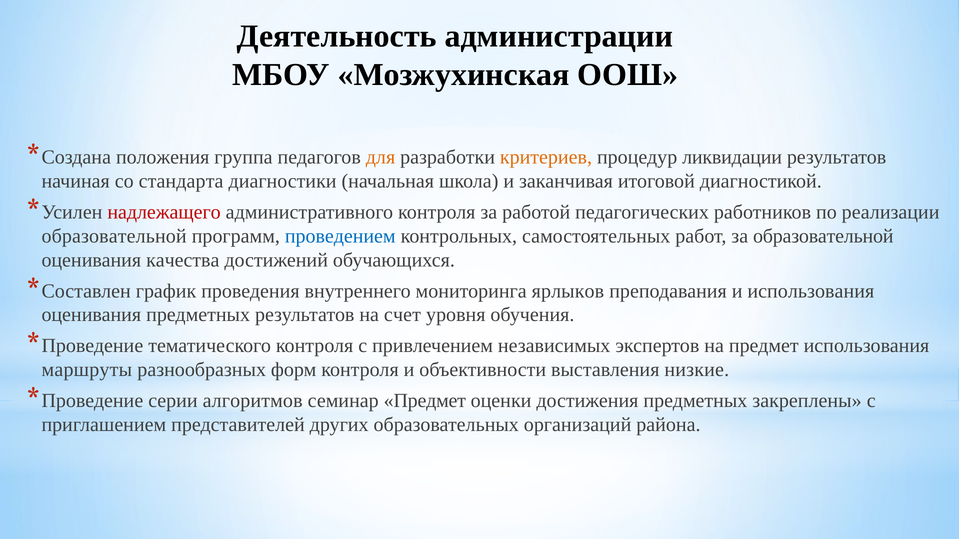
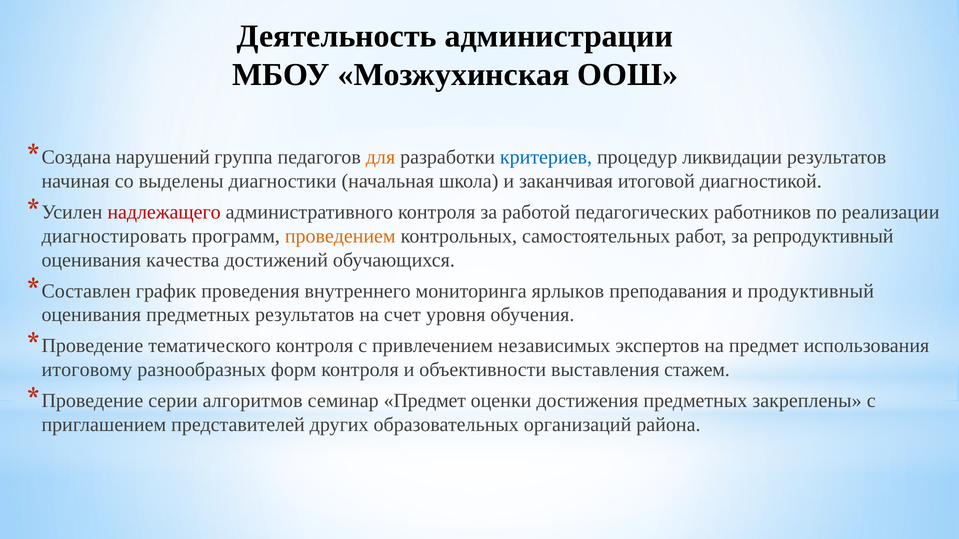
положения: положения -> нарушений (163, 157)
критериев colour: orange -> blue (546, 157)
стандарта: стандарта -> выделены (181, 181)
образовательной: образовательной -> диагностировать (114, 236)
проведением colour: blue -> orange (340, 236)
за образовательной: образовательной -> репродуктивный (823, 236)
и использования: использования -> продуктивный (811, 291)
маршруты: маршруты -> итоговому (87, 370)
низкие: низкие -> стажем (697, 370)
